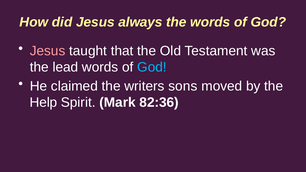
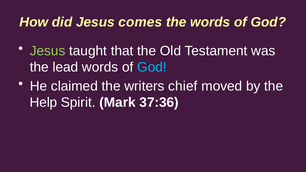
always: always -> comes (140, 22)
Jesus colour: pink -> light green (48, 51)
sons: sons -> chief (183, 86)
82:36: 82:36 -> 37:36 (159, 103)
